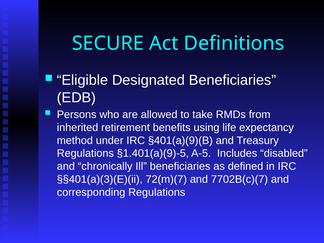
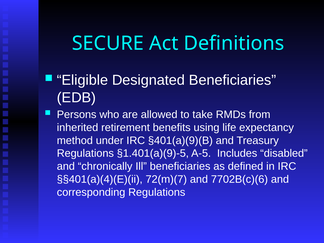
§§401(a)(3)(E)(ii: §§401(a)(3)(E)(ii -> §§401(a)(4)(E)(ii (100, 179)
7702B(c)(7: 7702B(c)(7 -> 7702B(c)(6 (239, 179)
